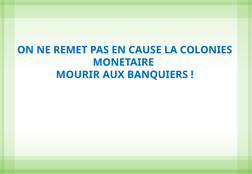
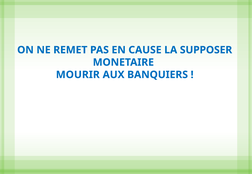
COLONIES: COLONIES -> SUPPOSER (206, 50)
